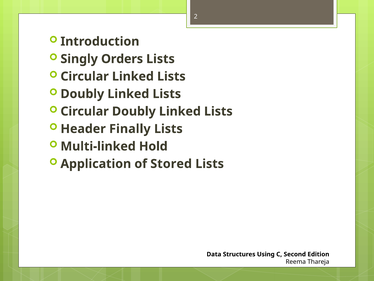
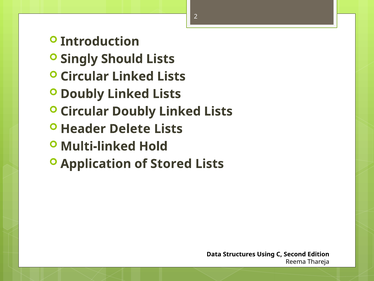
Orders: Orders -> Should (122, 59)
Finally: Finally -> Delete (130, 129)
